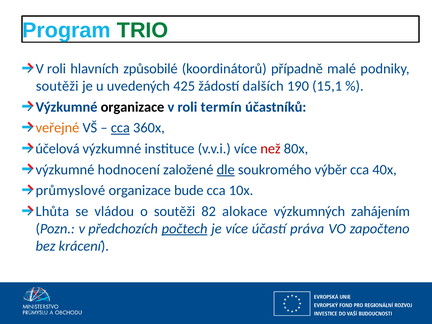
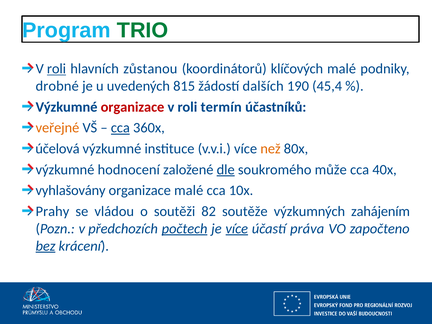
roli underline: none -> present (57, 69)
způsobilé: způsobilé -> zůstanou (150, 69)
případně: případně -> klíčových (297, 69)
soutěži: soutěži -> drobné (57, 86)
425: 425 -> 815 (184, 86)
15,1: 15,1 -> 45,4 (327, 86)
organizace colour: black -> red (133, 107)
než colour: red -> orange (270, 149)
výběr: výběr -> může (331, 170)
průmyslové: průmyslové -> vyhlašovány (71, 191)
organizace bude: bude -> malé (189, 191)
Lhůta: Lhůta -> Prahy (52, 211)
alokace: alokace -> soutěže (245, 211)
více underline: none -> present (237, 229)
bez underline: none -> present (46, 246)
